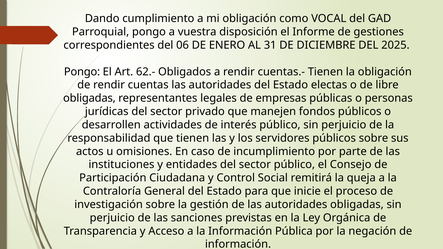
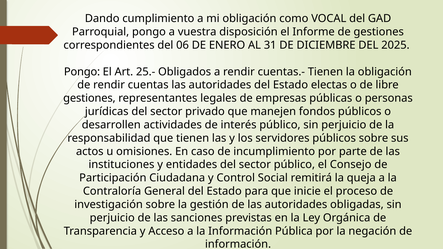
62.-: 62.- -> 25.- (146, 72)
obligadas: obligadas -> gestiones (89, 98)
